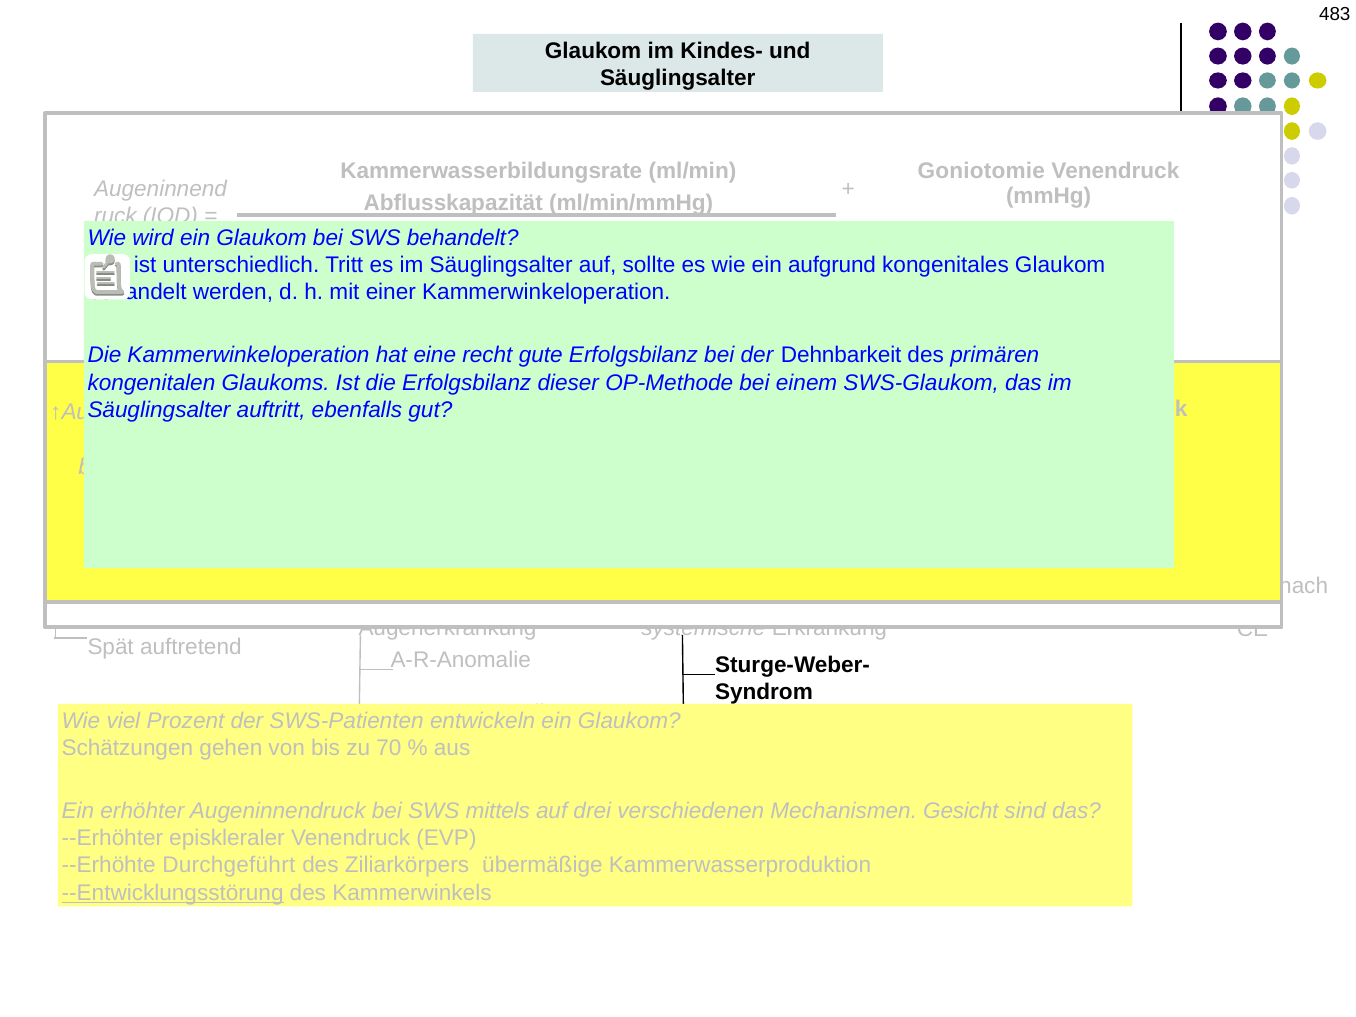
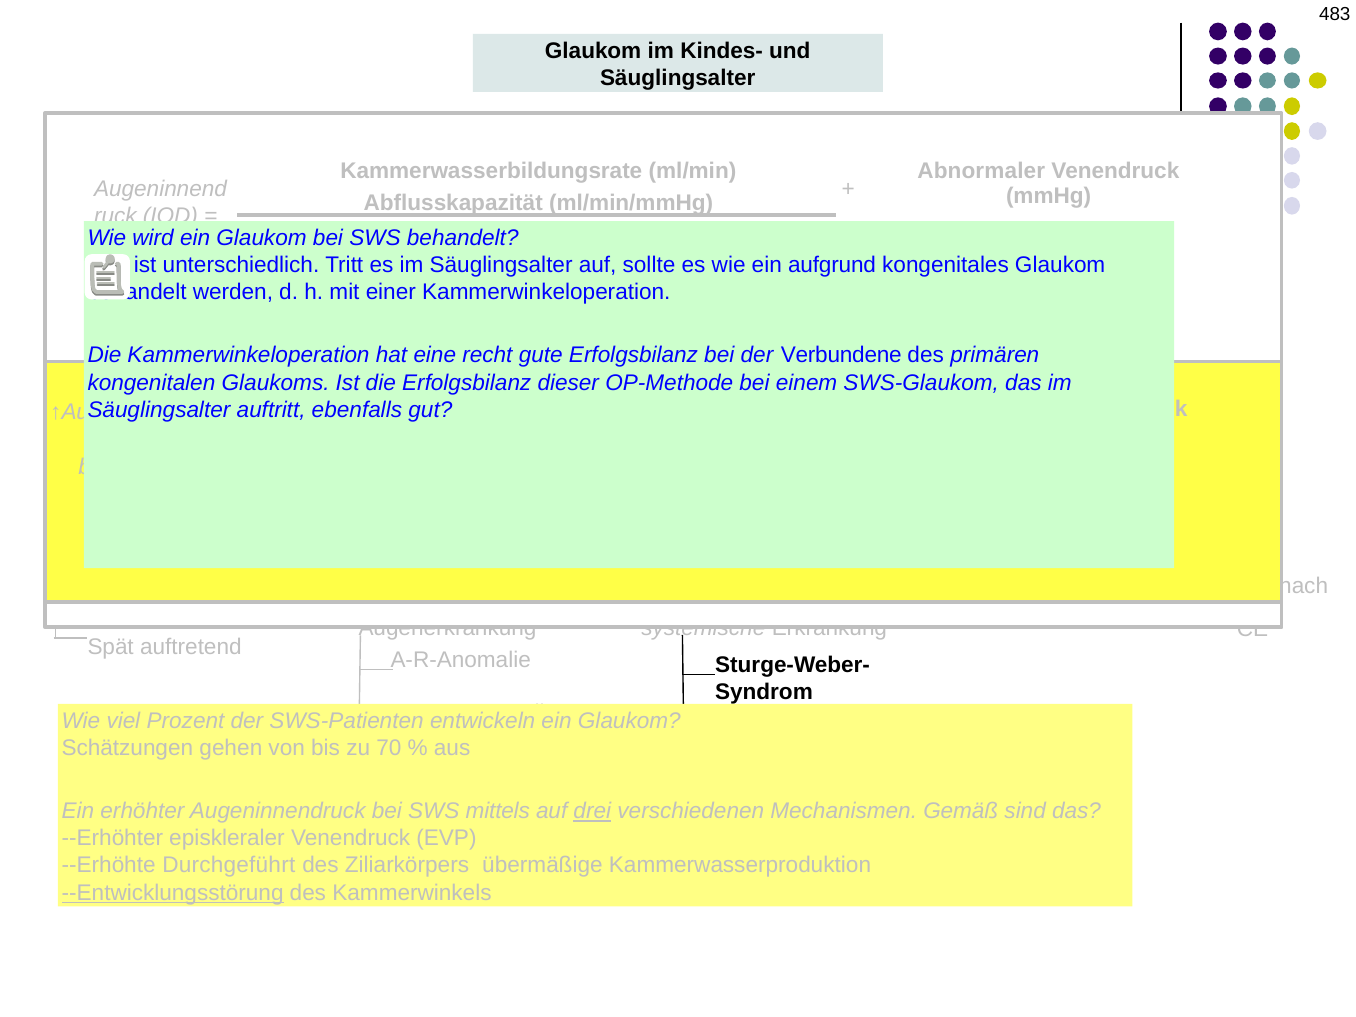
Goniotomie: Goniotomie -> Abnormaler (981, 171)
Dehnbarkeit: Dehnbarkeit -> Verbundene (841, 356)
drei underline: none -> present (592, 811)
Gesicht: Gesicht -> Gemäß (961, 811)
